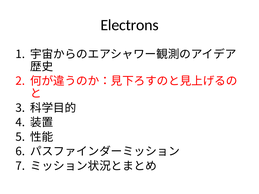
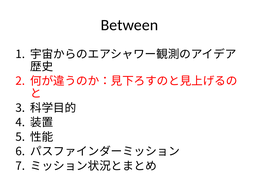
Electrons: Electrons -> Between (129, 25)
